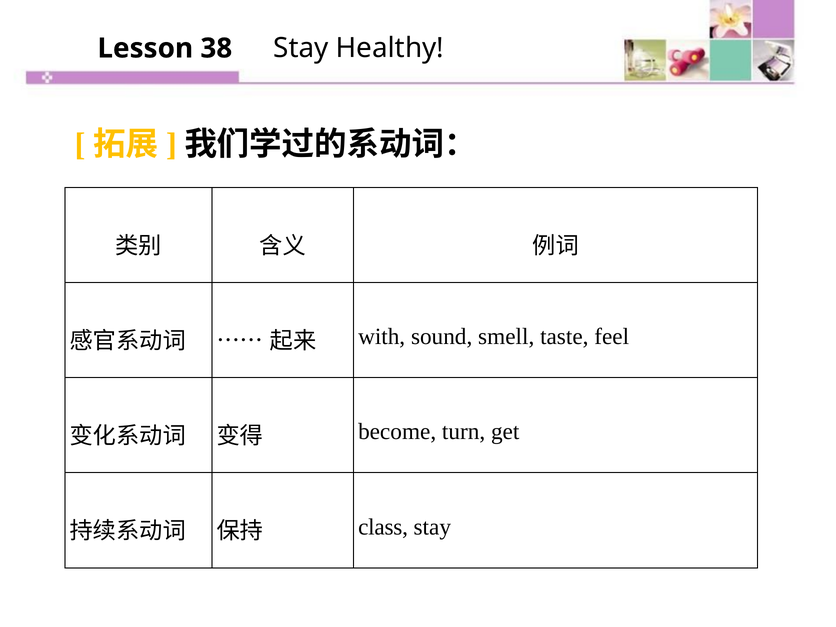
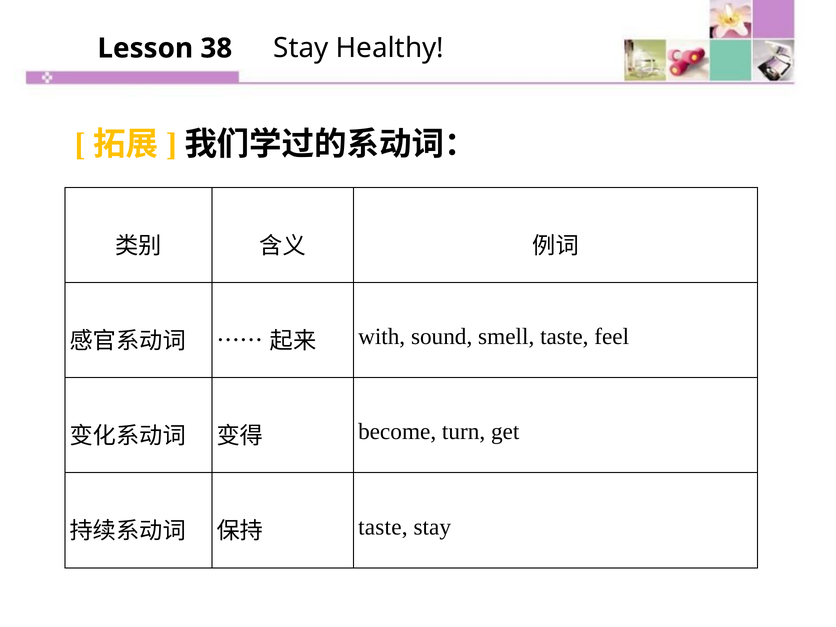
class: class -> taste (383, 527)
